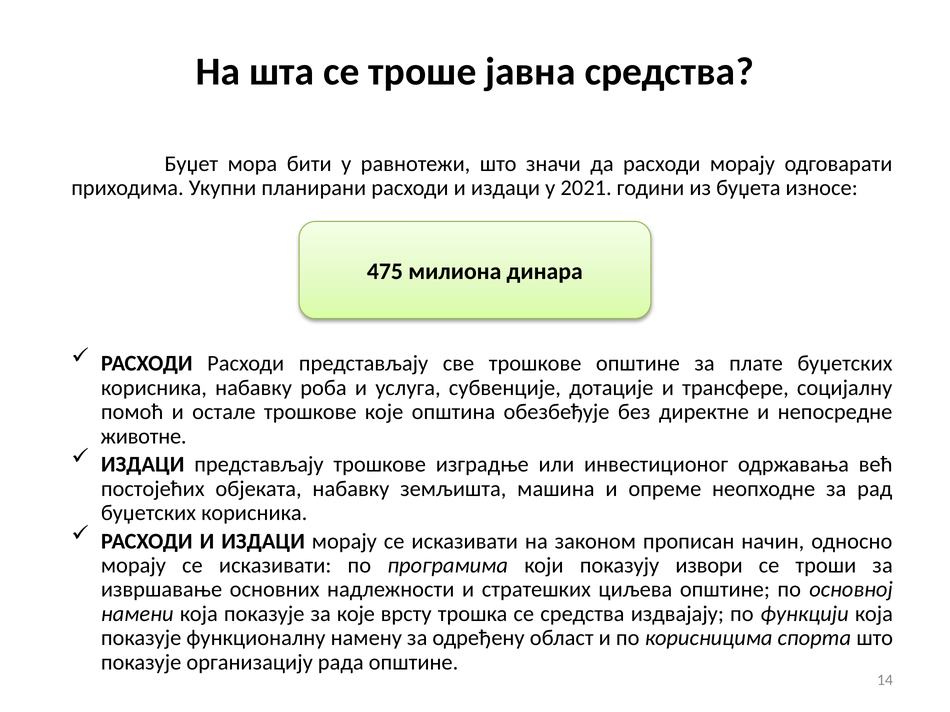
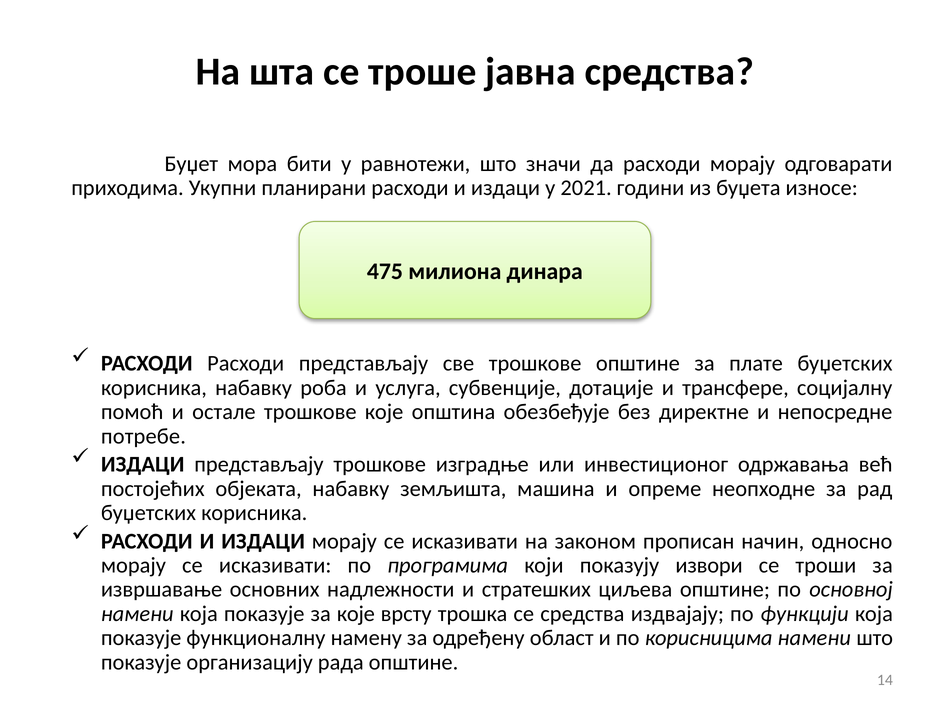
животне: животне -> потребе (143, 437)
корисницима спорта: спорта -> намени (814, 638)
